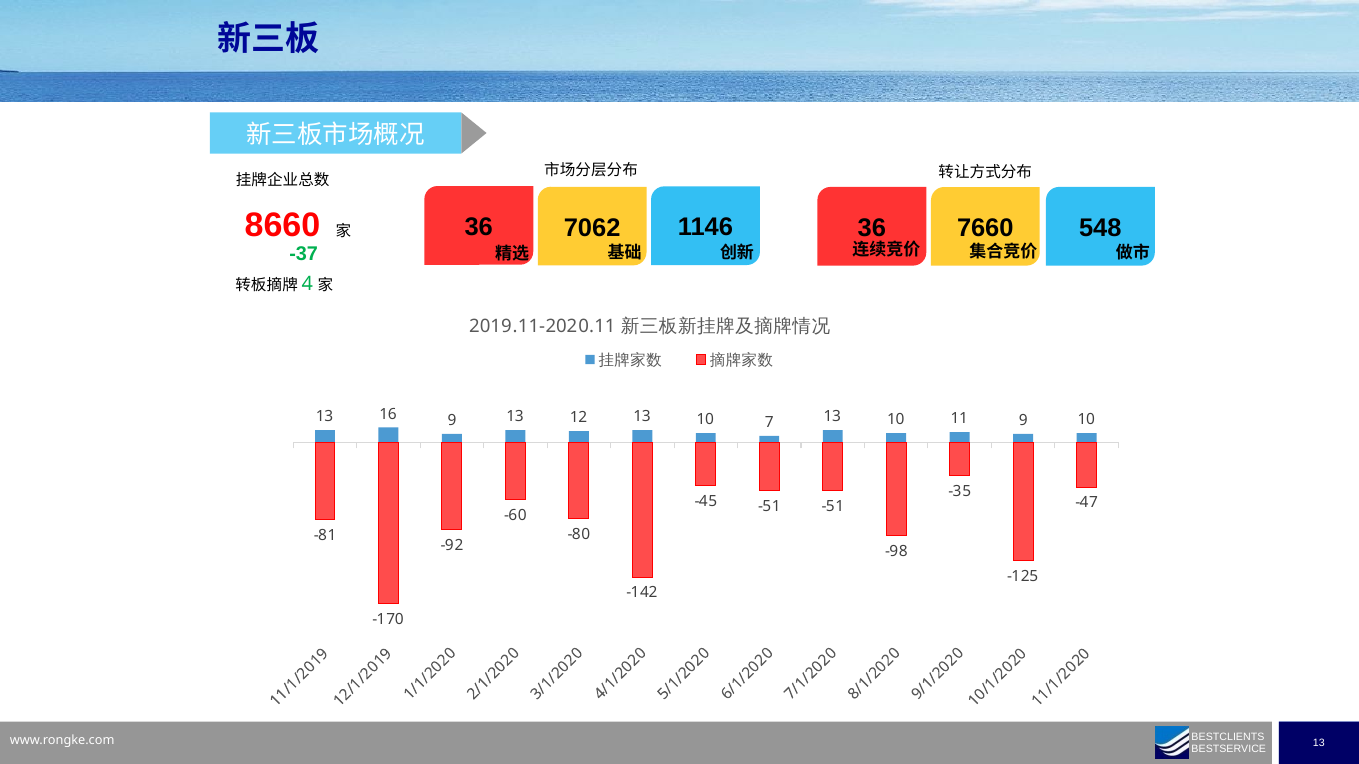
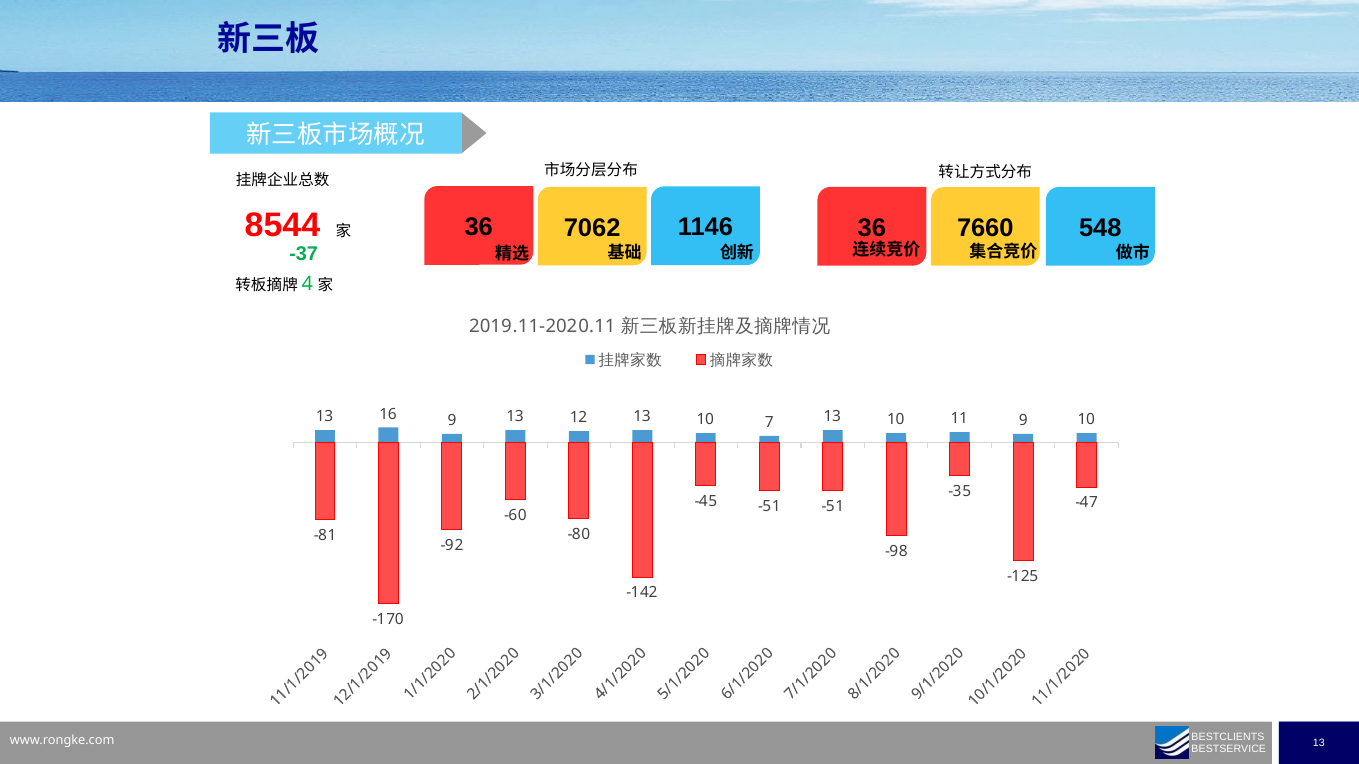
8660: 8660 -> 8544 (282, 225)
